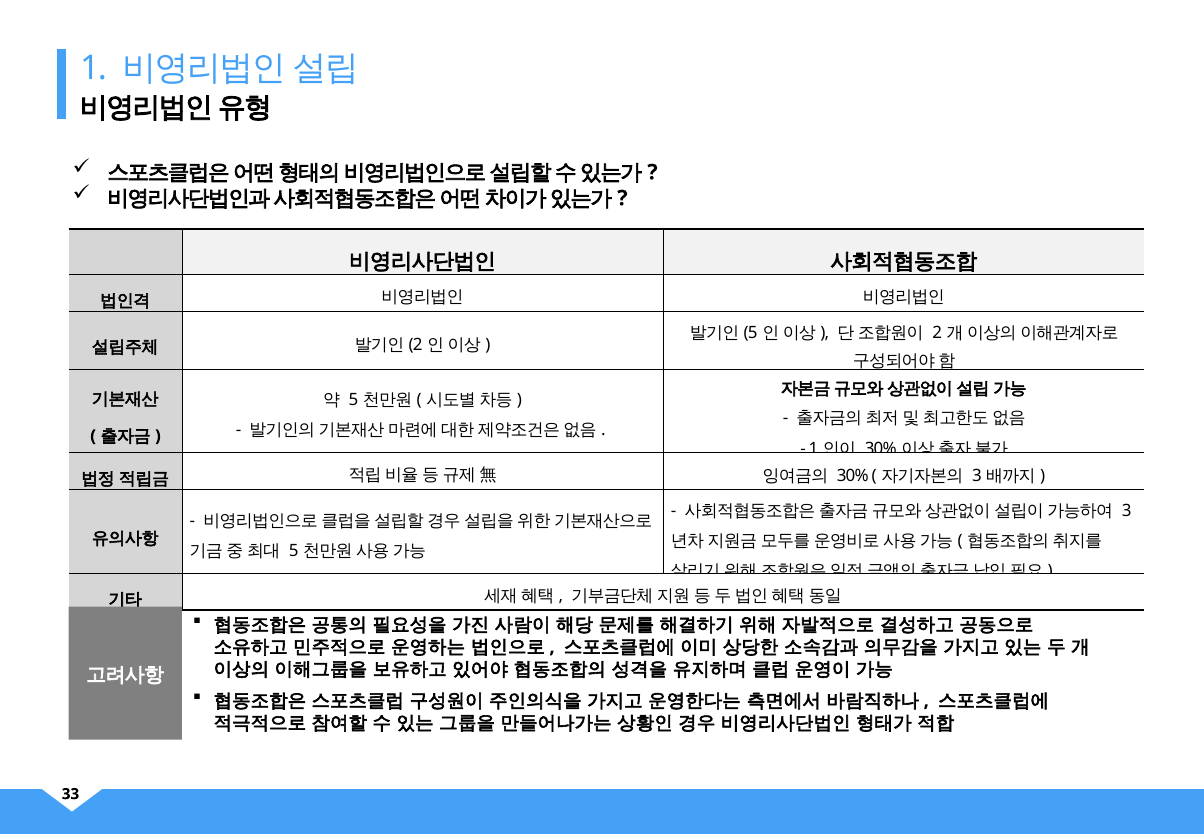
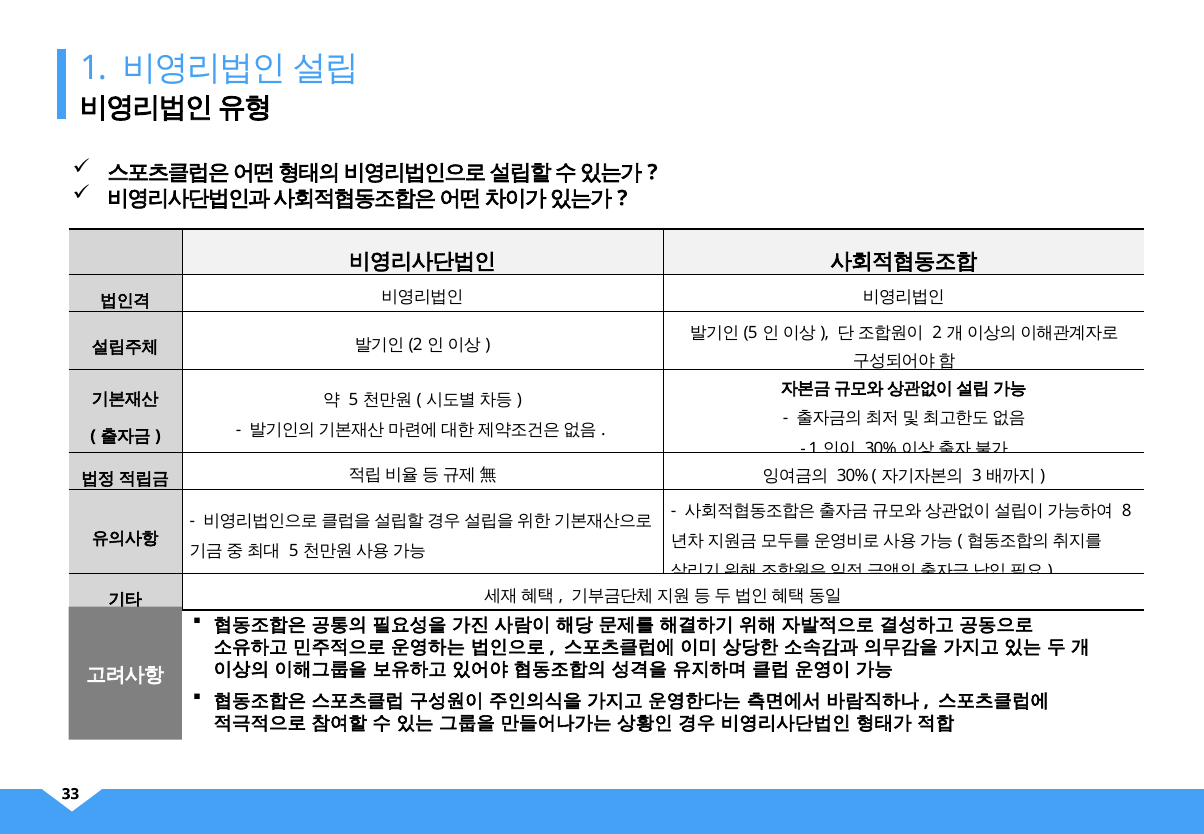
3: 3 -> 8 (1127, 511)
